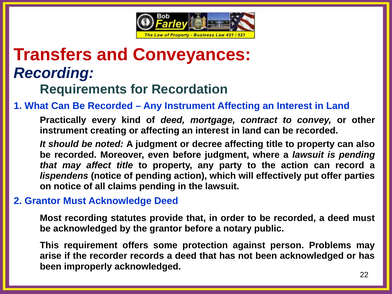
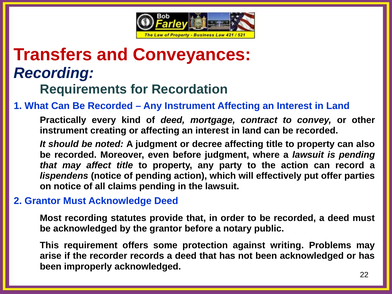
person: person -> writing (287, 245)
